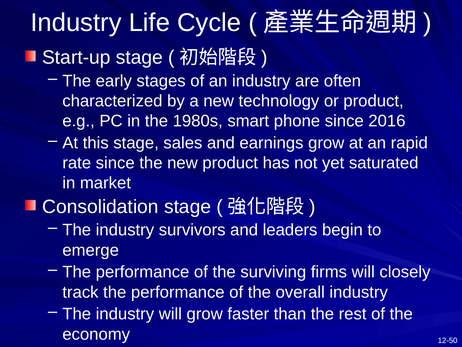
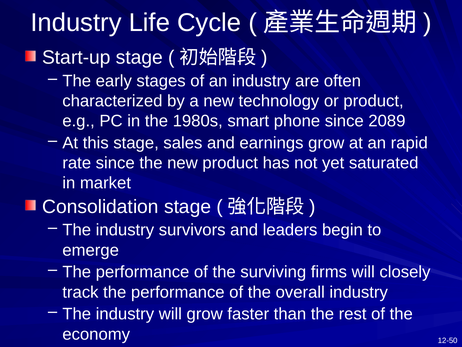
2016: 2016 -> 2089 (387, 121)
